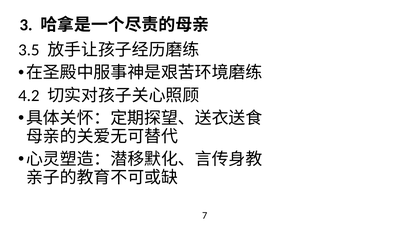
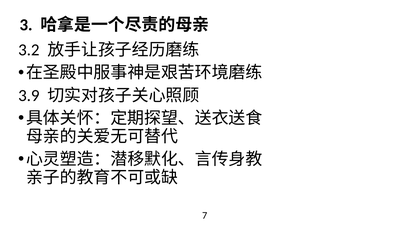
3.5: 3.5 -> 3.2 (29, 50)
4.2: 4.2 -> 3.9 (29, 95)
